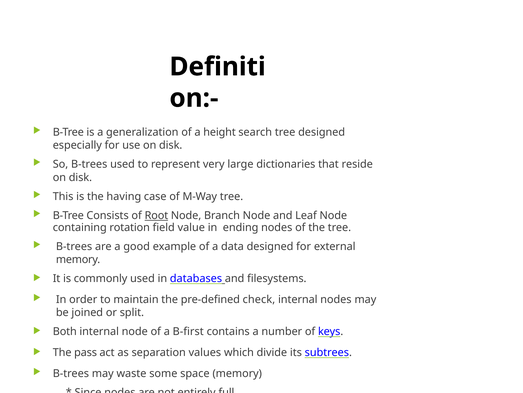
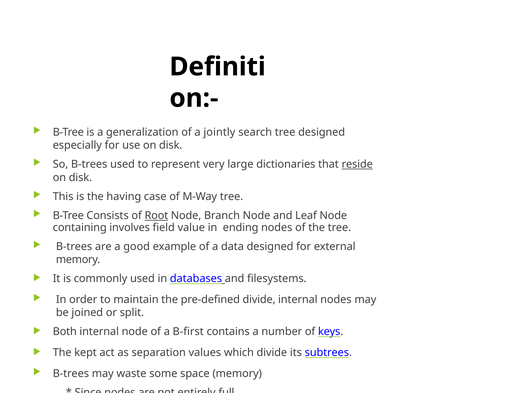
height: height -> jointly (219, 132)
reside underline: none -> present (357, 164)
rotation: rotation -> involves (130, 227)
pre-defined check: check -> divide (259, 299)
pass: pass -> kept (86, 352)
